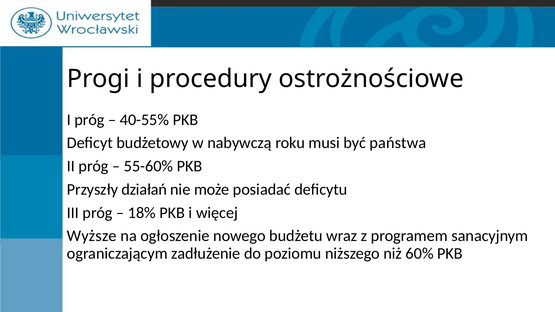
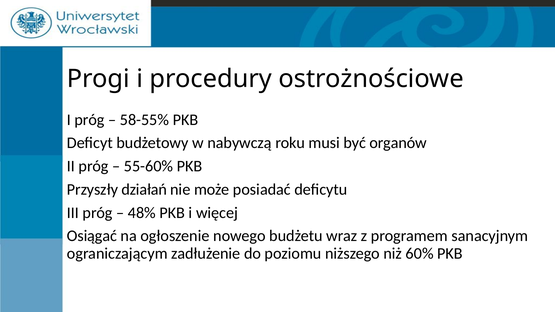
40-55%: 40-55% -> 58-55% (144, 120)
państwa: państwa -> organów (398, 143)
18%: 18% -> 48% (142, 213)
Wyższe: Wyższe -> Osiągać (92, 236)
